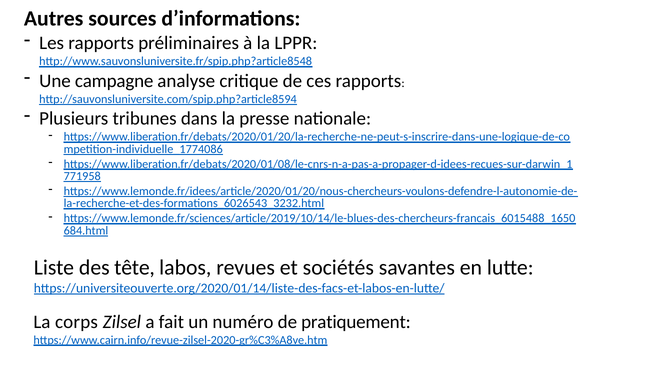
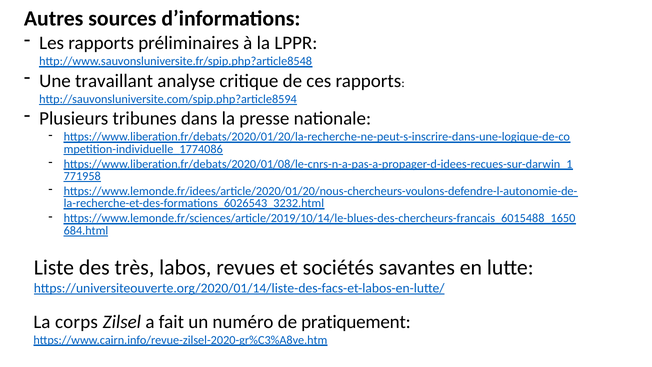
campagne: campagne -> travaillant (114, 81)
tête: tête -> très (134, 267)
